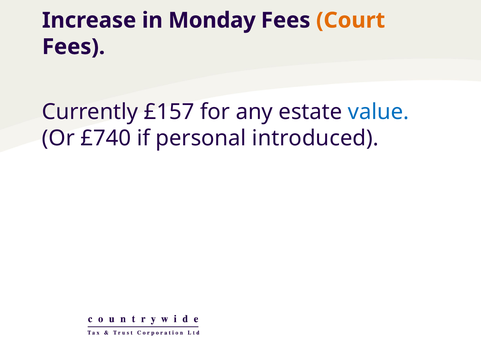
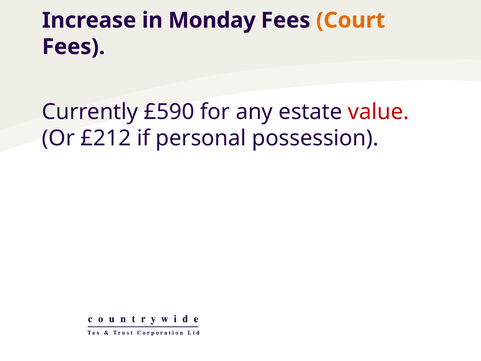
£157: £157 -> £590 (169, 112)
value colour: blue -> red (379, 112)
£740: £740 -> £212 (106, 138)
introduced: introduced -> possession (315, 138)
